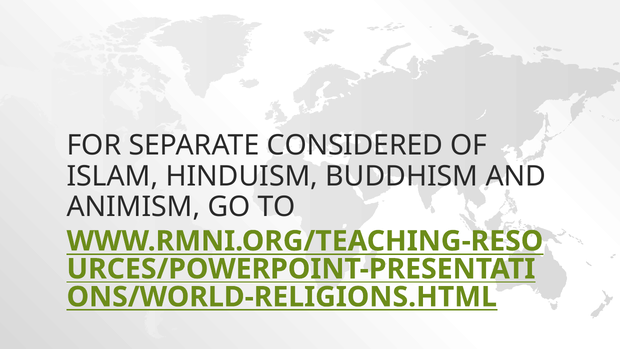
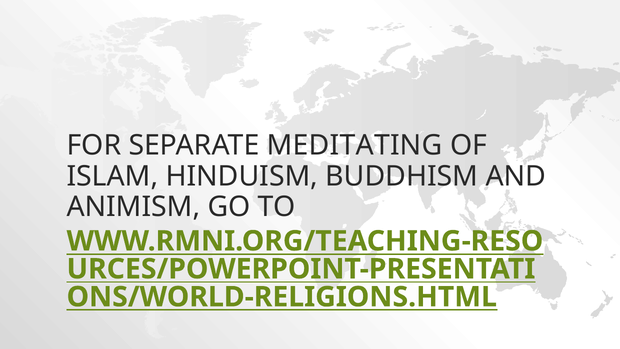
CONSIDERED: CONSIDERED -> MEDITATING (355, 145)
